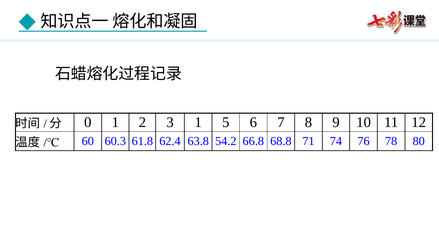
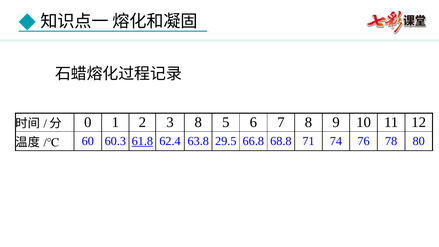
3 1: 1 -> 8 (198, 122)
61.8 underline: none -> present (142, 141)
54.2: 54.2 -> 29.5 (226, 141)
